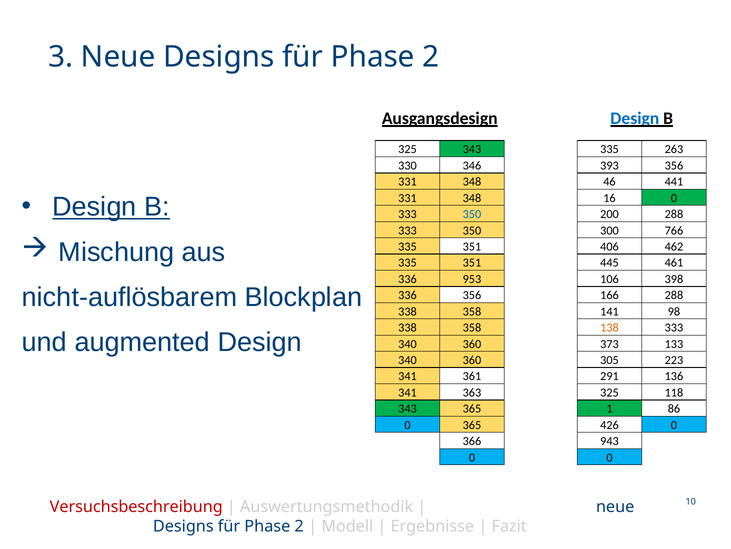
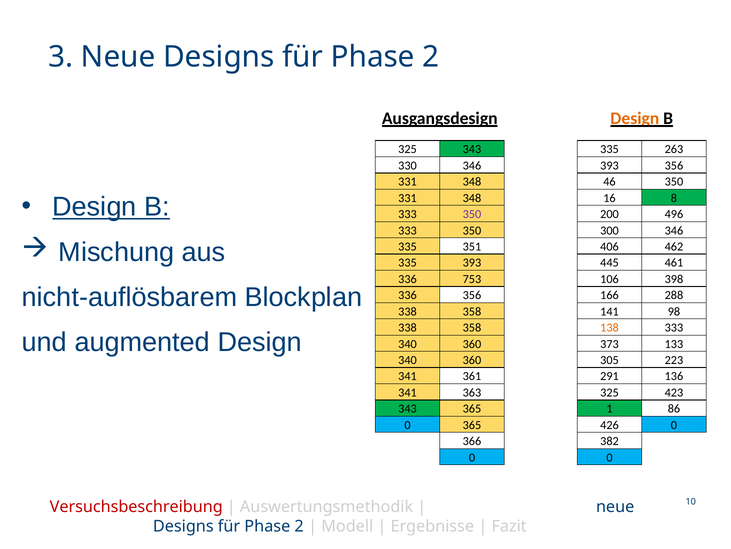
Design colour: blue -> orange (635, 118)
46 441: 441 -> 350 (674, 182)
16 0: 0 -> 8 (674, 198)
350 colour: blue -> purple (472, 214)
200 288: 288 -> 496 (674, 214)
300 766: 766 -> 346 (674, 230)
351: 351 -> 393 (472, 263)
953: 953 -> 753 (472, 279)
118: 118 -> 423 (674, 392)
943: 943 -> 382 (609, 441)
